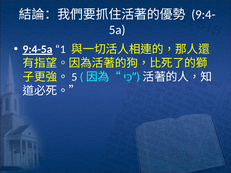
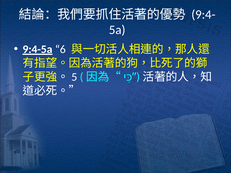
1: 1 -> 6 (60, 49)
